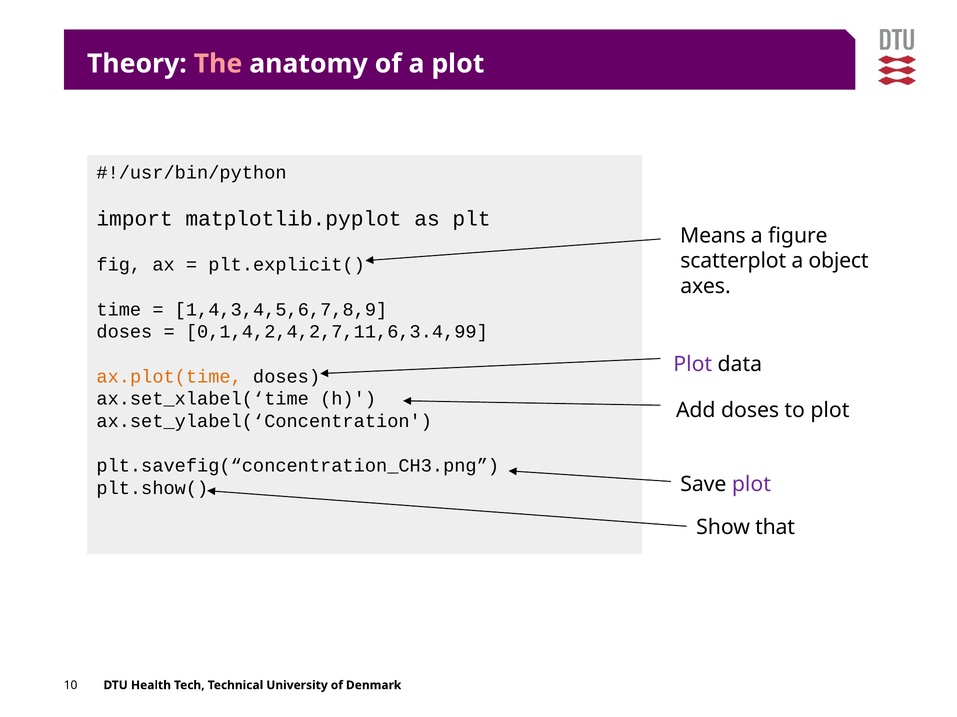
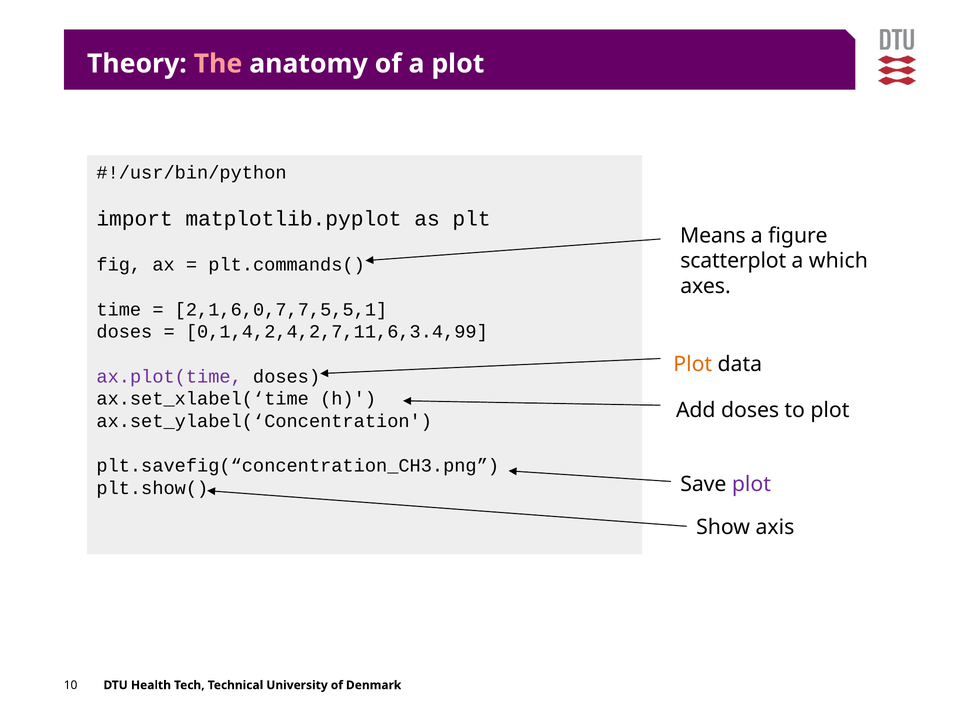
object: object -> which (838, 261)
plt.explicit(: plt.explicit( -> plt.commands( (287, 265)
1,4,3,4,5,6,7,8,9: 1,4,3,4,5,6,7,8,9 -> 2,1,6,0,7,7,5,5,1 (281, 310)
Plot colour: purple -> orange (693, 365)
ax.plot(time colour: orange -> purple (169, 377)
that: that -> axis (775, 528)
